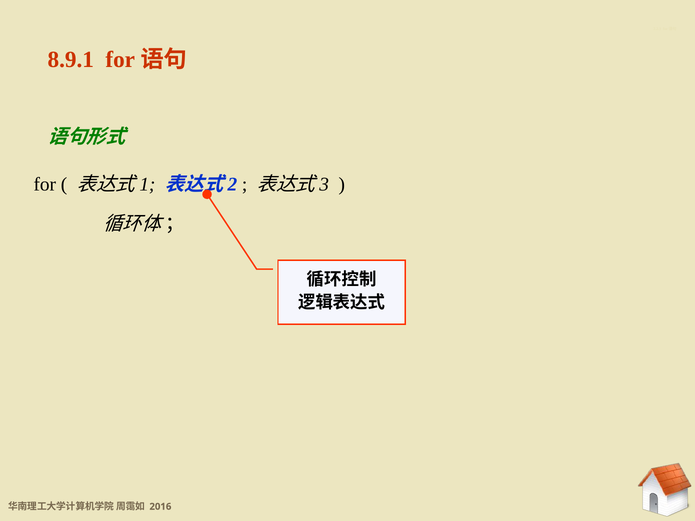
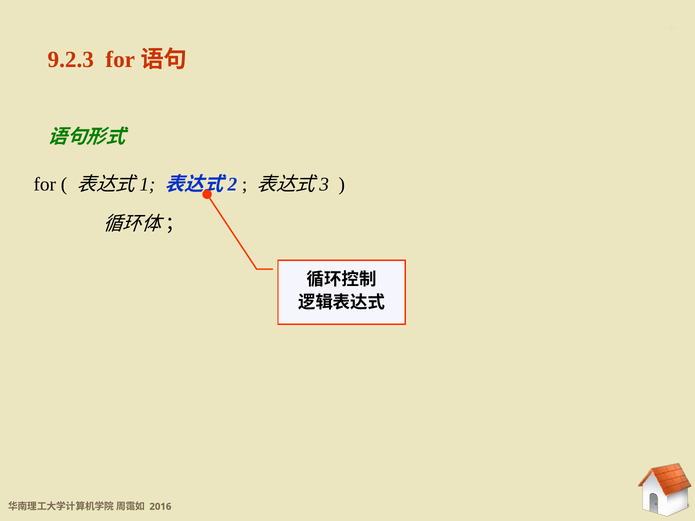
8.9.1: 8.9.1 -> 9.2.3 (71, 60)
